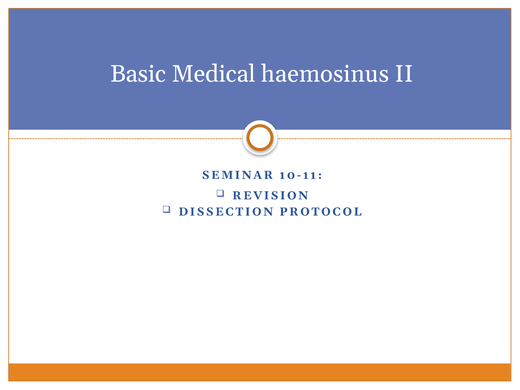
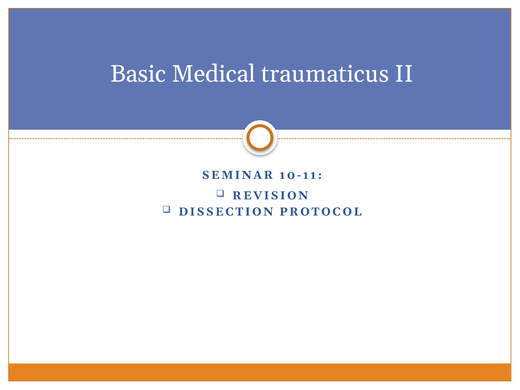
haemosinus: haemosinus -> traumaticus (325, 74)
